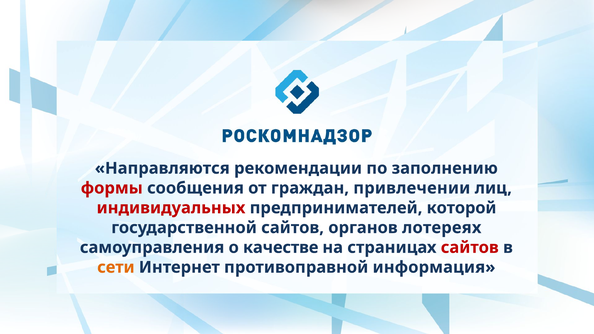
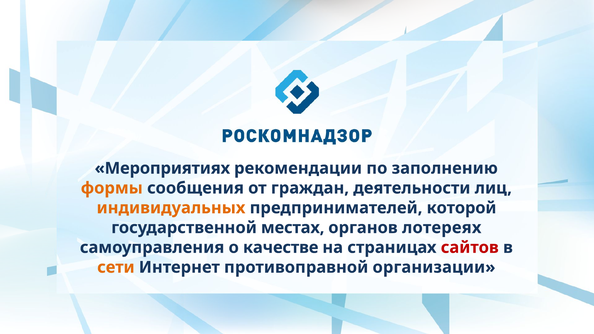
Направляются: Направляются -> Мероприятиях (162, 168)
формы colour: red -> orange (112, 188)
привлечении: привлечении -> деятельности (412, 188)
индивидуальных colour: red -> orange (171, 208)
государственной сайтов: сайтов -> местах (293, 228)
информация: информация -> организации (434, 267)
